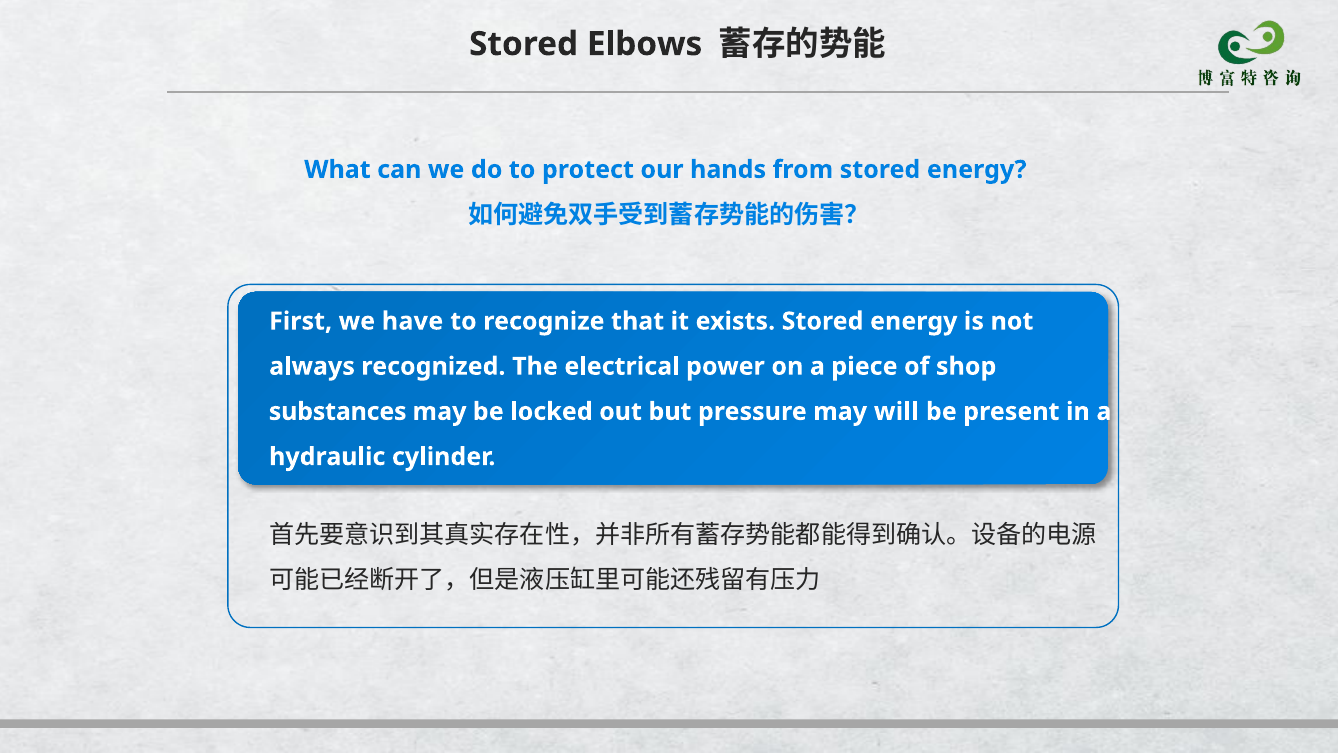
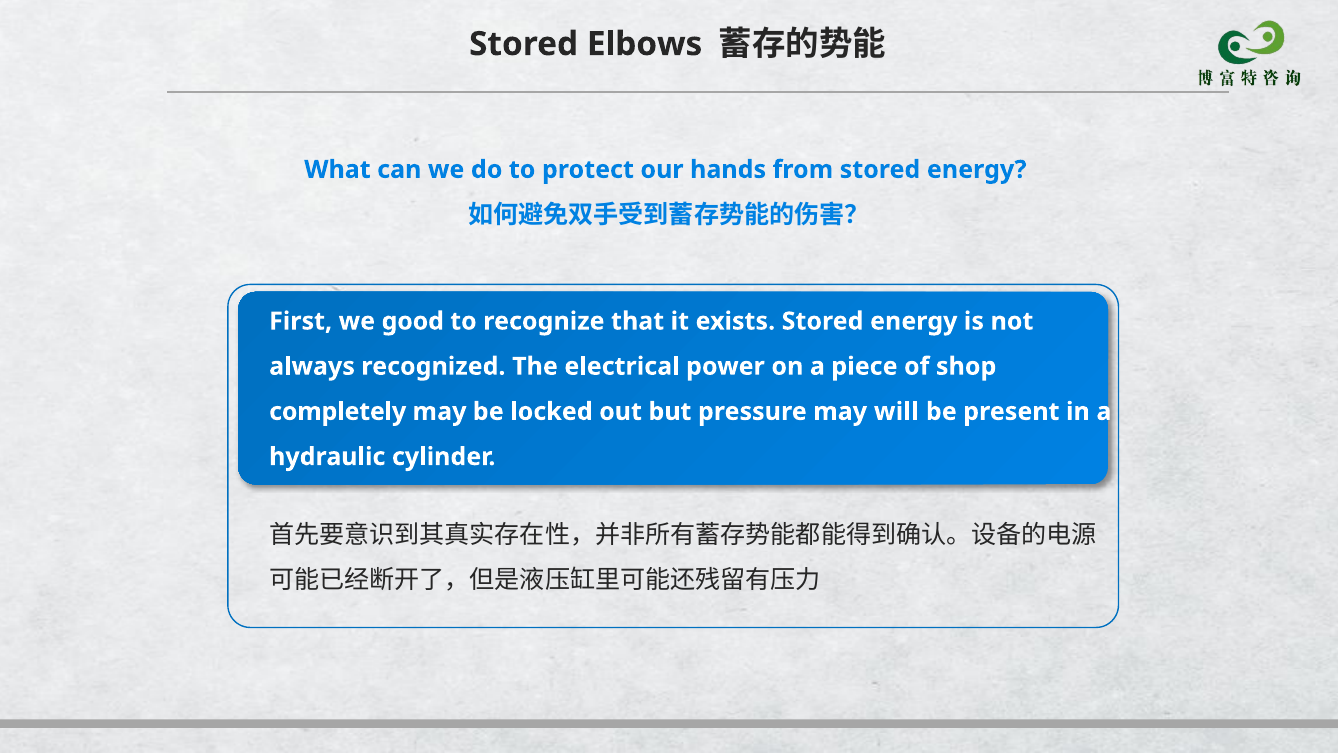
have: have -> good (413, 321)
substances: substances -> completely (338, 411)
